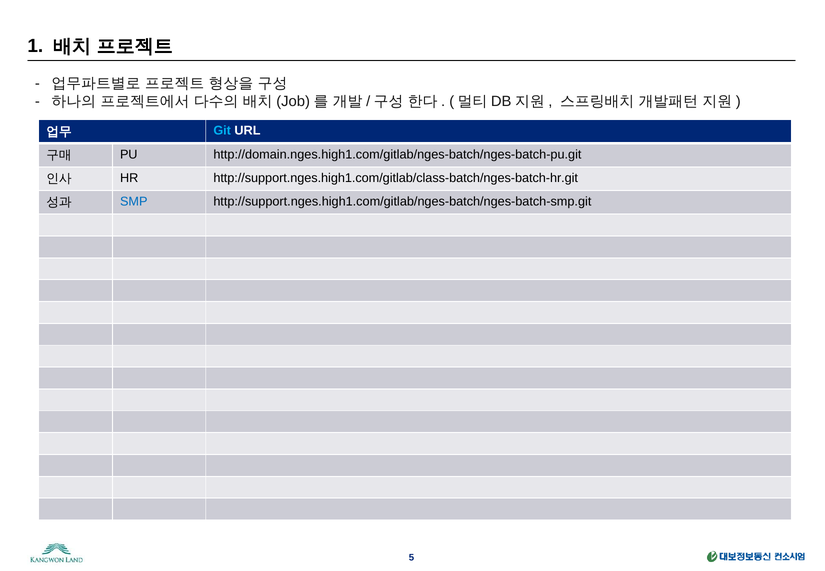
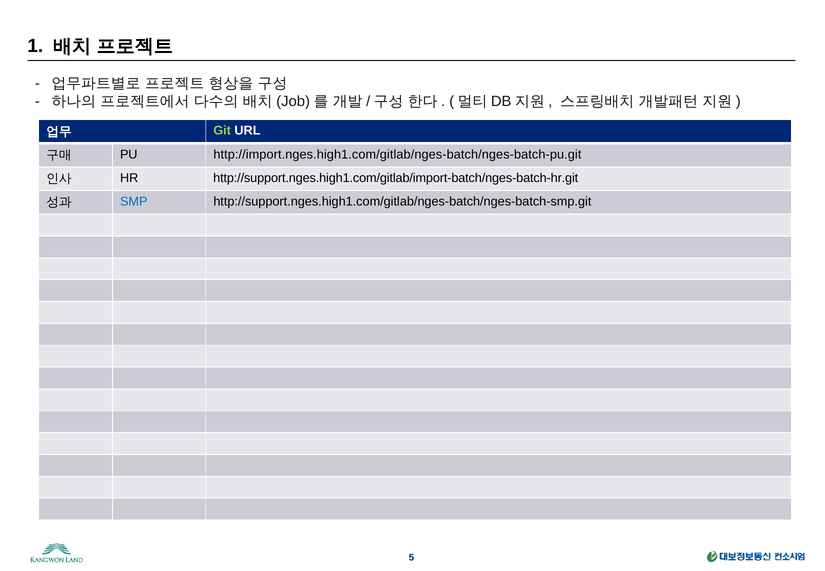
Git colour: light blue -> light green (222, 131)
http://domain.nges.high1.com/gitlab/nges-batch/nges-batch-pu.git: http://domain.nges.high1.com/gitlab/nges-batch/nges-batch-pu.git -> http://import.nges.high1.com/gitlab/nges-batch/nges-batch-pu.git (397, 154)
http://support.nges.high1.com/gitlab/class-batch/nges-batch-hr.git: http://support.nges.high1.com/gitlab/class-batch/nges-batch-hr.git -> http://support.nges.high1.com/gitlab/import-batch/nges-batch-hr.git (396, 178)
